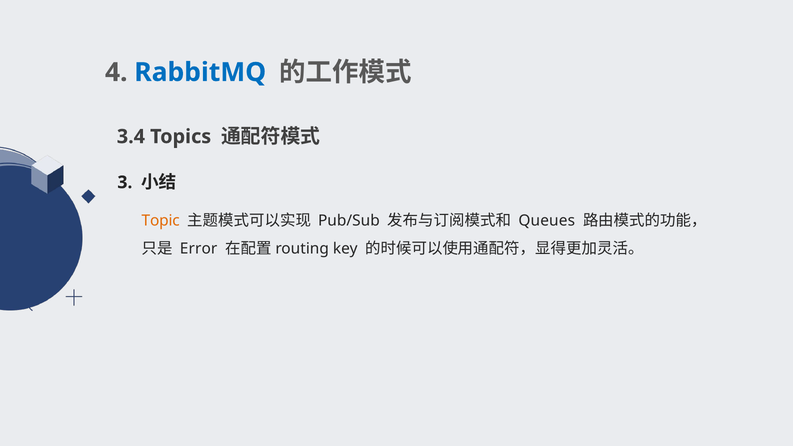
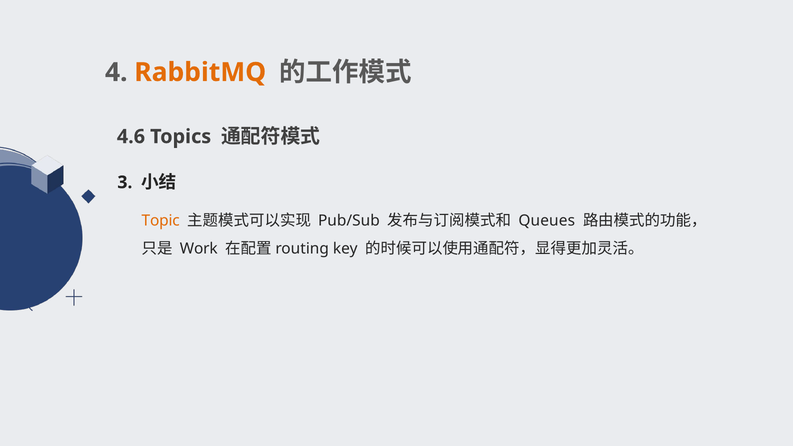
RabbitMQ colour: blue -> orange (200, 72)
3.4: 3.4 -> 4.6 (131, 137)
Error: Error -> Work (199, 249)
